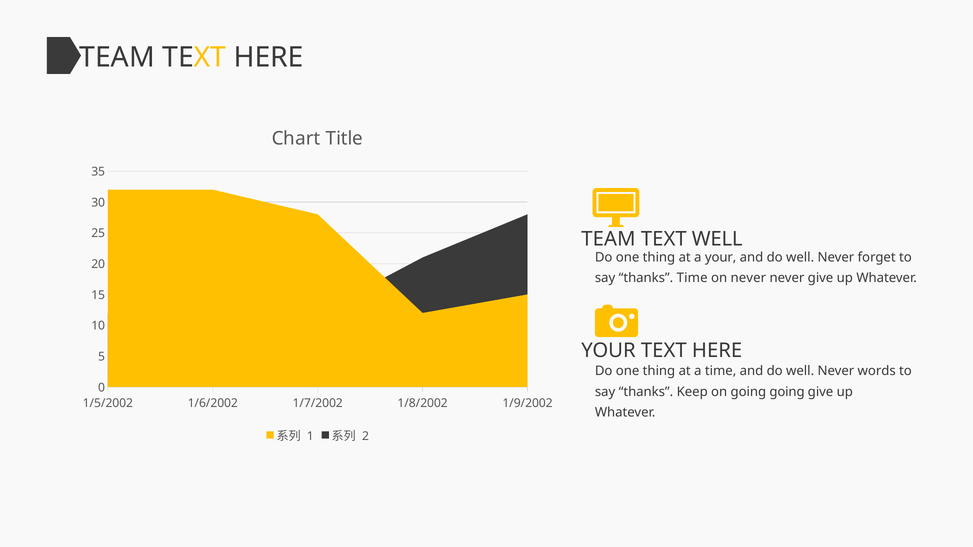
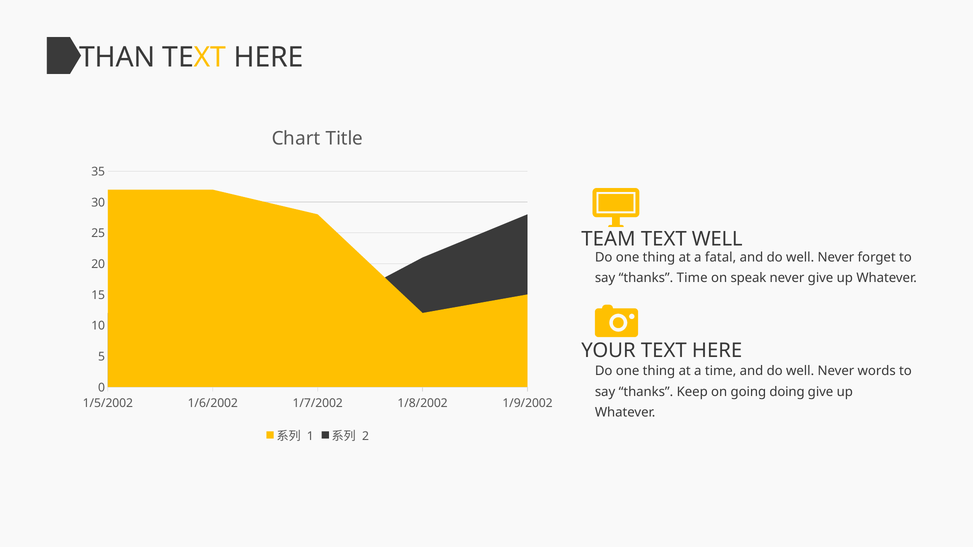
TEAM: TEAM -> THAN (117, 57)
a your: your -> fatal (721, 258)
on never: never -> speak (748, 278)
going going: going -> doing (787, 392)
